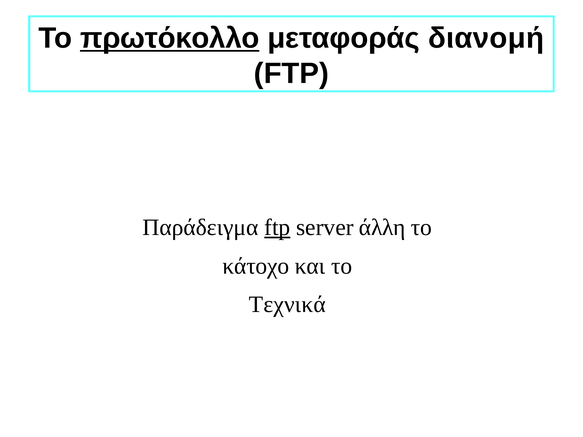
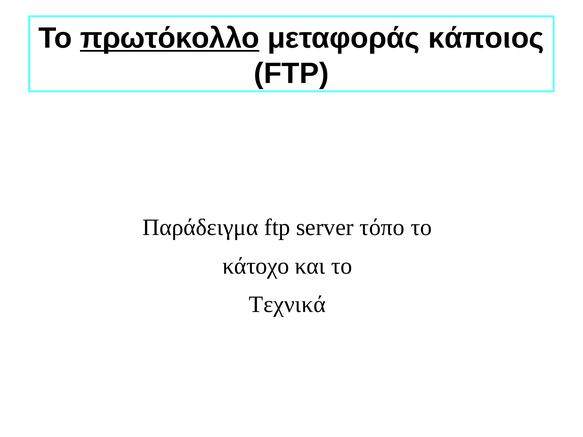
διανομή: διανομή -> κάποιος (486, 38)
ftp underline: present -> none (277, 227)
άλλη: άλλη -> τόπο (382, 227)
